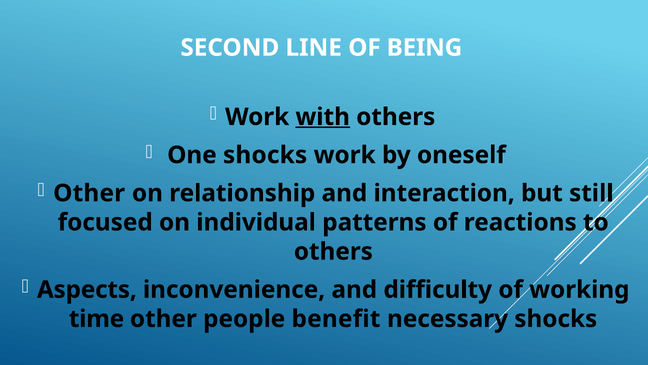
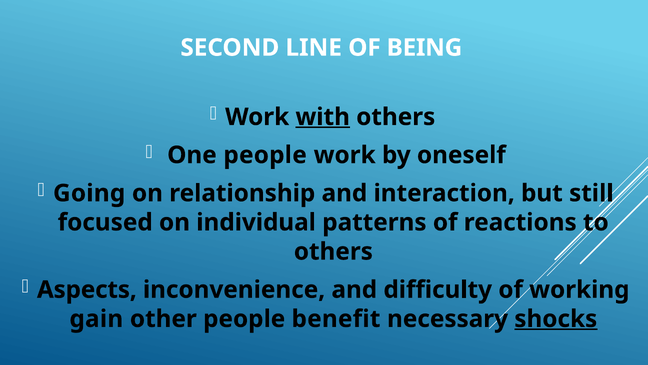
One shocks: shocks -> people (265, 155)
Other: Other -> Going (89, 193)
time: time -> gain (96, 319)
shocks underline: none -> present (556, 319)
